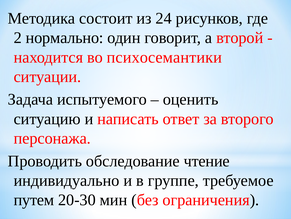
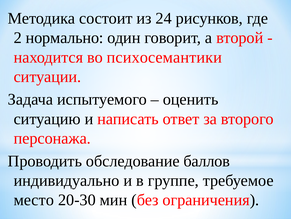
чтение: чтение -> баллов (207, 161)
путем: путем -> место (34, 199)
